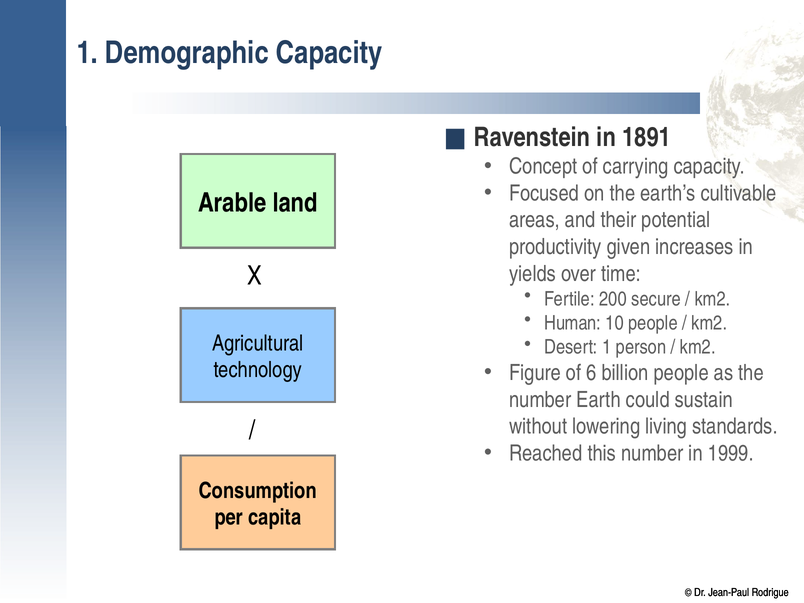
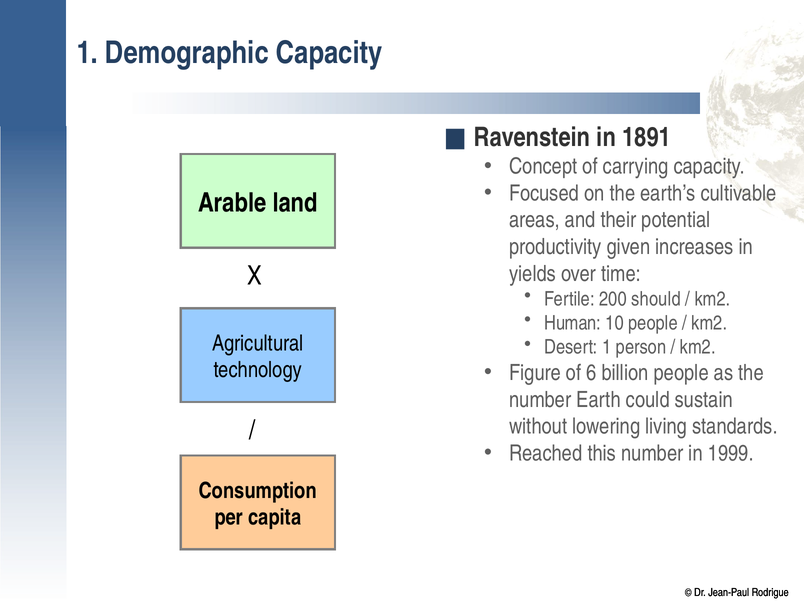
secure: secure -> should (656, 299)
